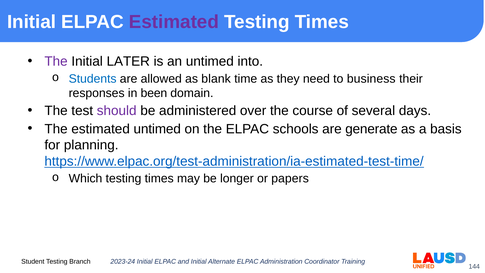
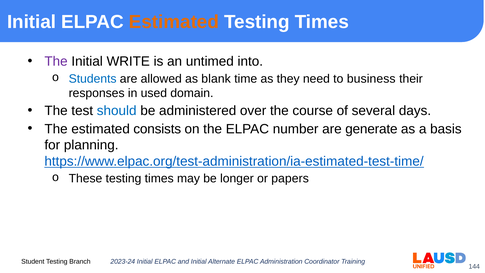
Estimated colour: purple -> orange (174, 22)
LATER: LATER -> WRITE (128, 61)
been: been -> used (154, 93)
should colour: purple -> blue (117, 111)
estimated untimed: untimed -> consists (157, 129)
schools: schools -> number (296, 129)
Which: Which -> These (86, 179)
